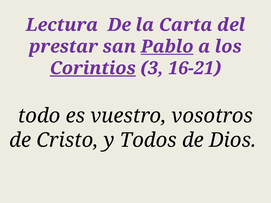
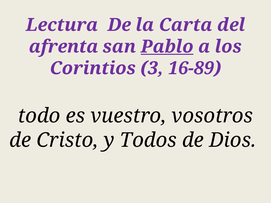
prestar: prestar -> afrenta (64, 47)
Corintios underline: present -> none (93, 68)
16-21: 16-21 -> 16-89 (195, 68)
